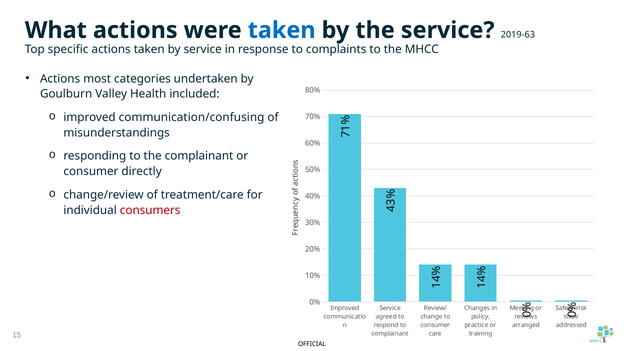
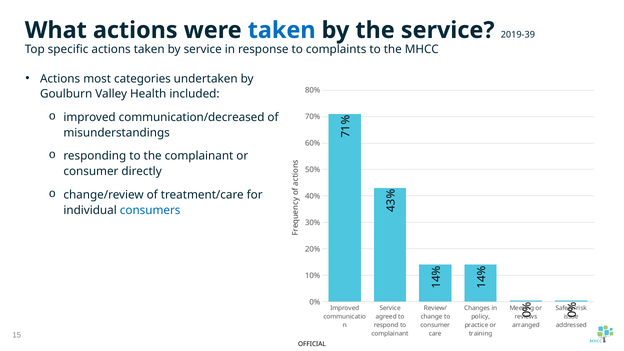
2019-63: 2019-63 -> 2019-39 (518, 35)
communication/confusing: communication/confusing -> communication/decreased (192, 117)
consumers colour: red -> blue (150, 210)
